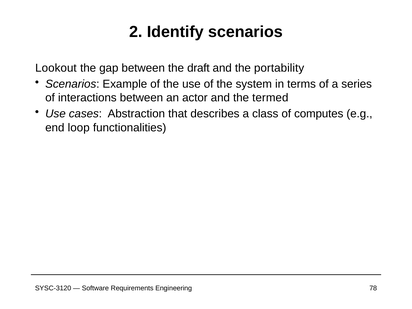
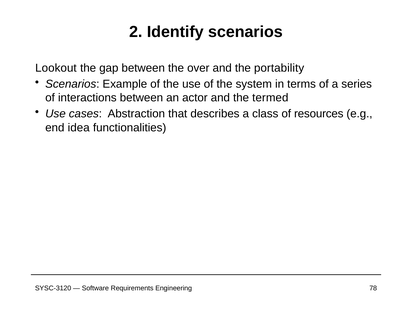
draft: draft -> over (198, 68)
computes: computes -> resources (319, 114)
loop: loop -> idea (79, 128)
